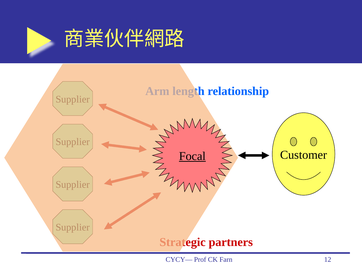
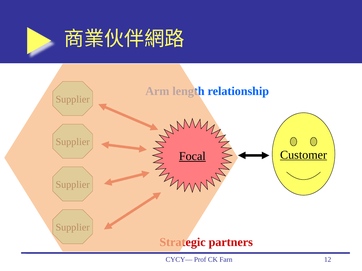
Customer underline: none -> present (304, 155)
